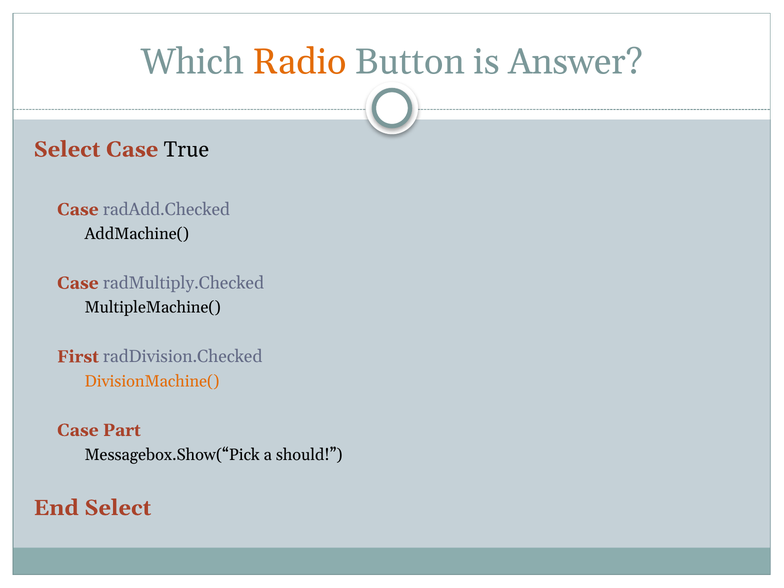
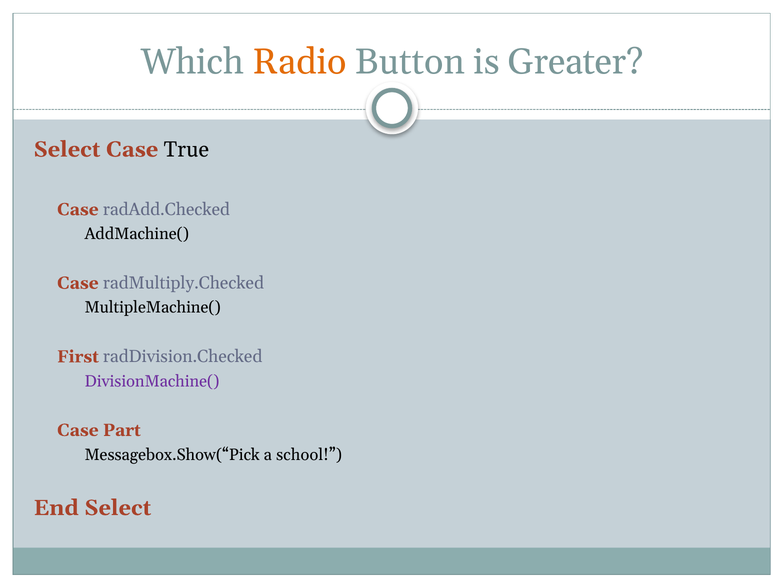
Answer: Answer -> Greater (576, 62)
DivisionMachine( colour: orange -> purple (152, 381)
should: should -> school (309, 455)
